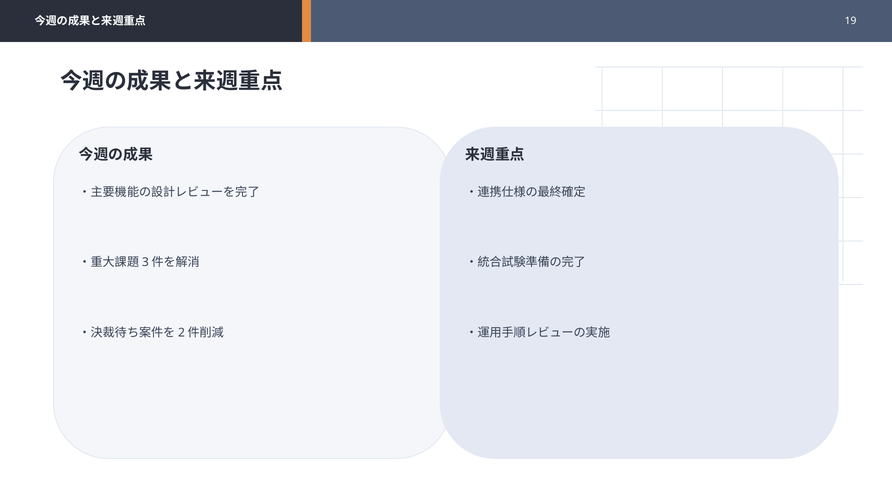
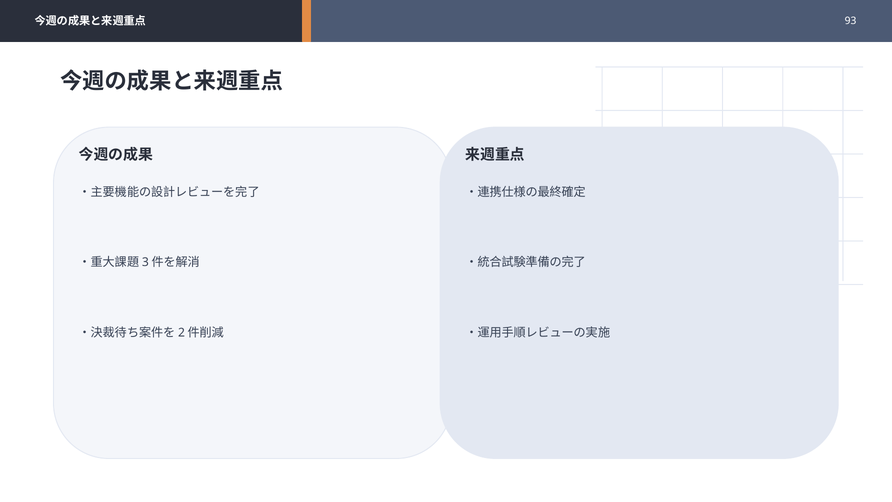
19: 19 -> 93 (851, 21)
